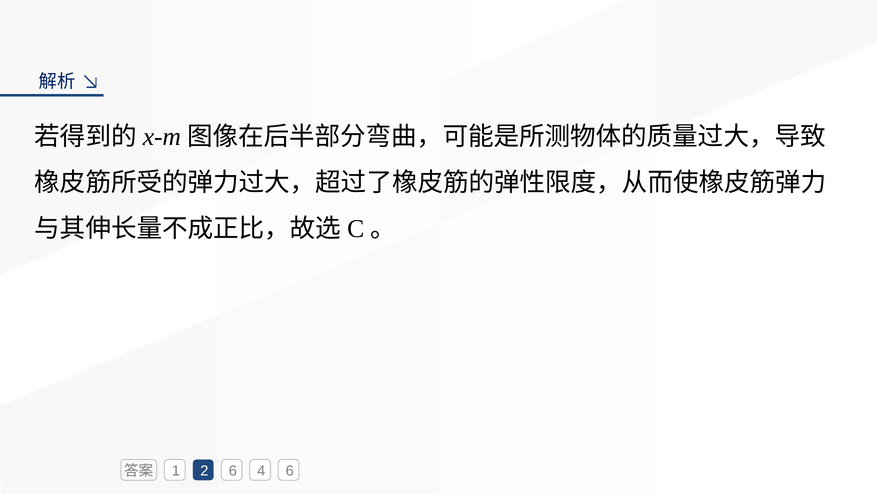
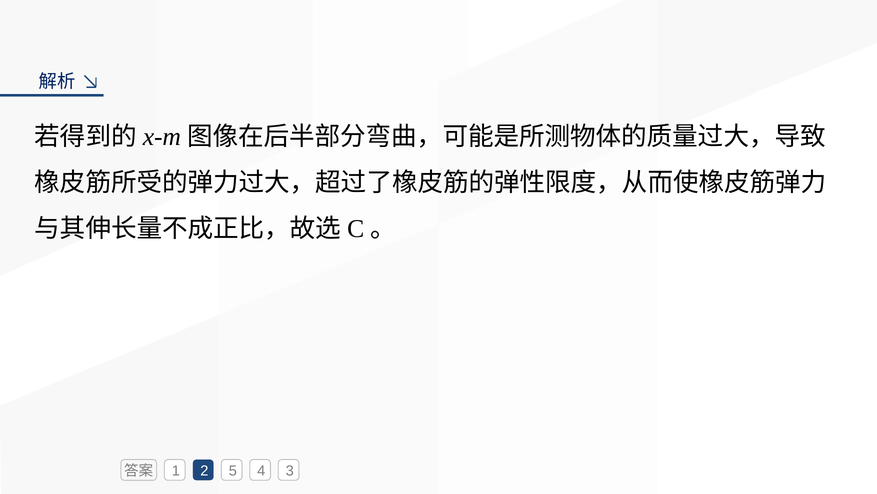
2 6: 6 -> 5 (233, 470)
4 6: 6 -> 3 (290, 470)
